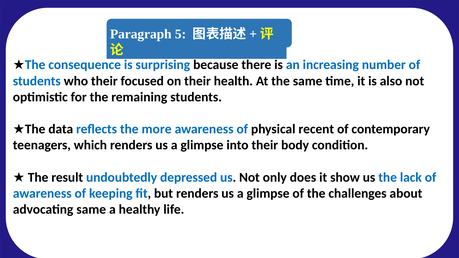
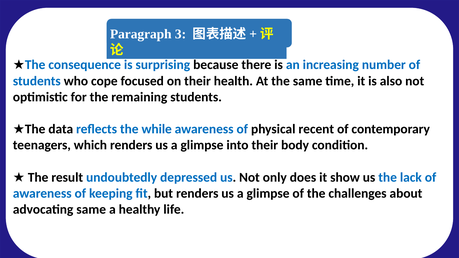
5: 5 -> 3 (180, 34)
who their: their -> cope (104, 81)
more: more -> while (157, 129)
